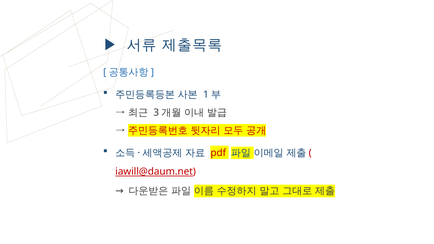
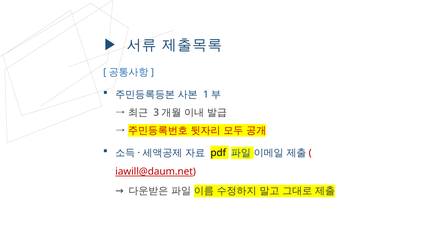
pdf colour: red -> black (218, 153)
